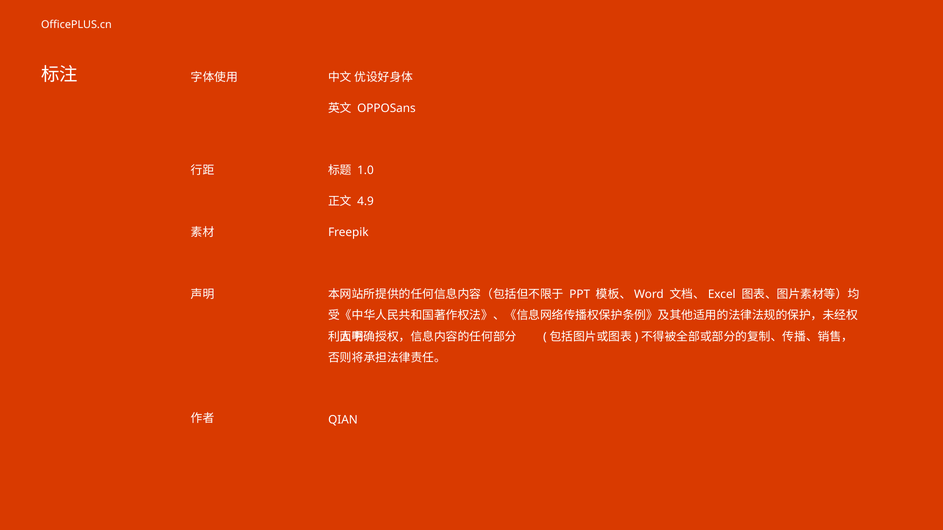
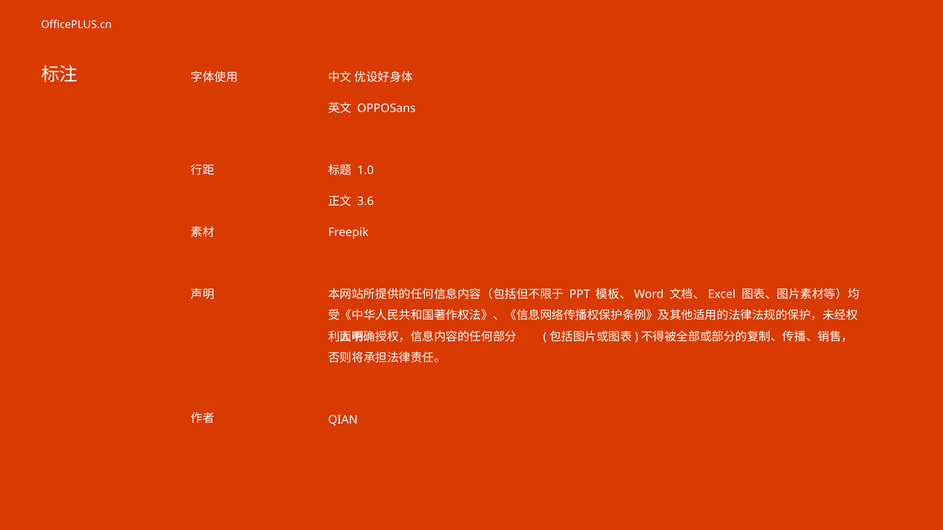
4.9: 4.9 -> 3.6 (365, 201)
